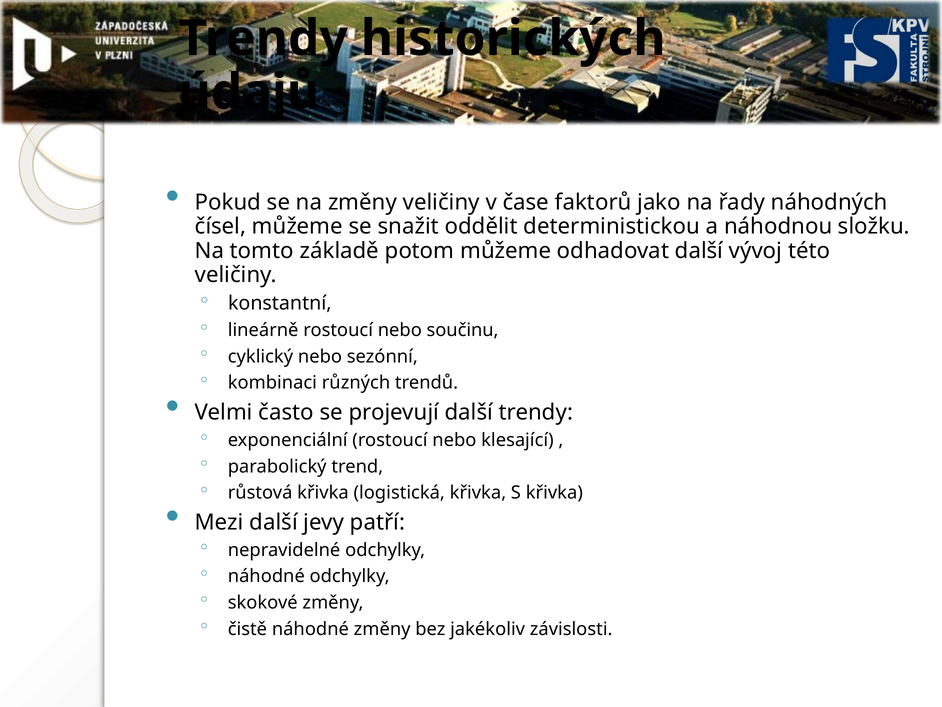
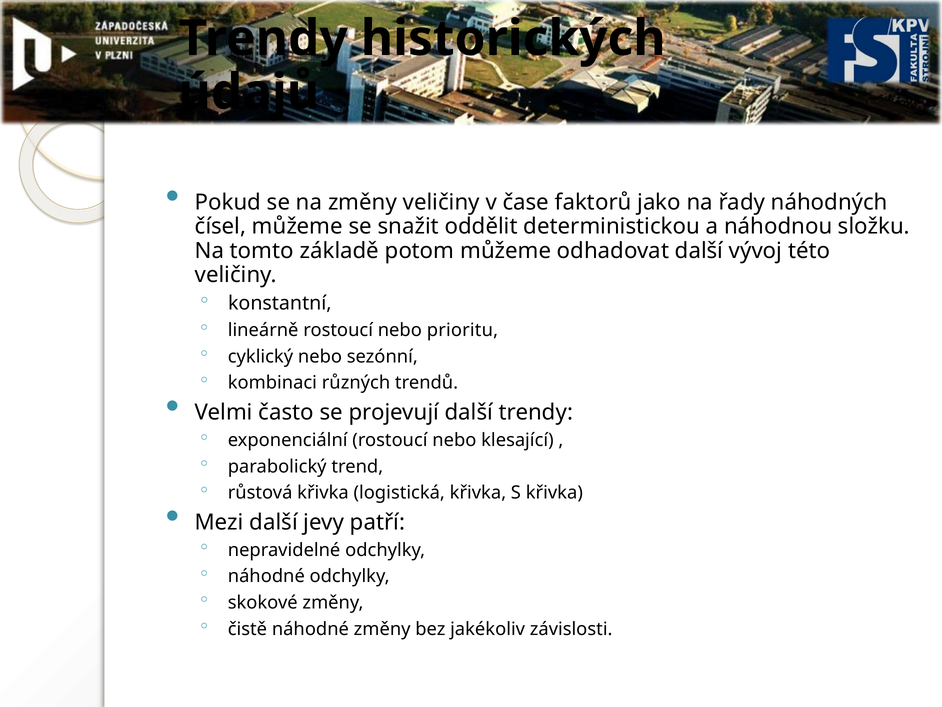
součinu: součinu -> prioritu (462, 330)
